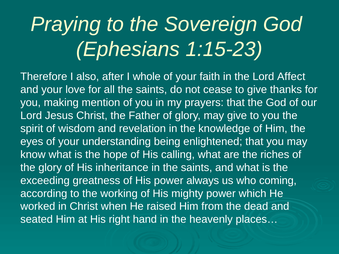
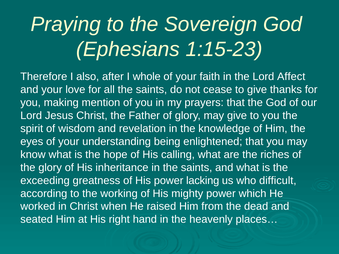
always: always -> lacking (203, 181)
coming: coming -> difficult (278, 181)
